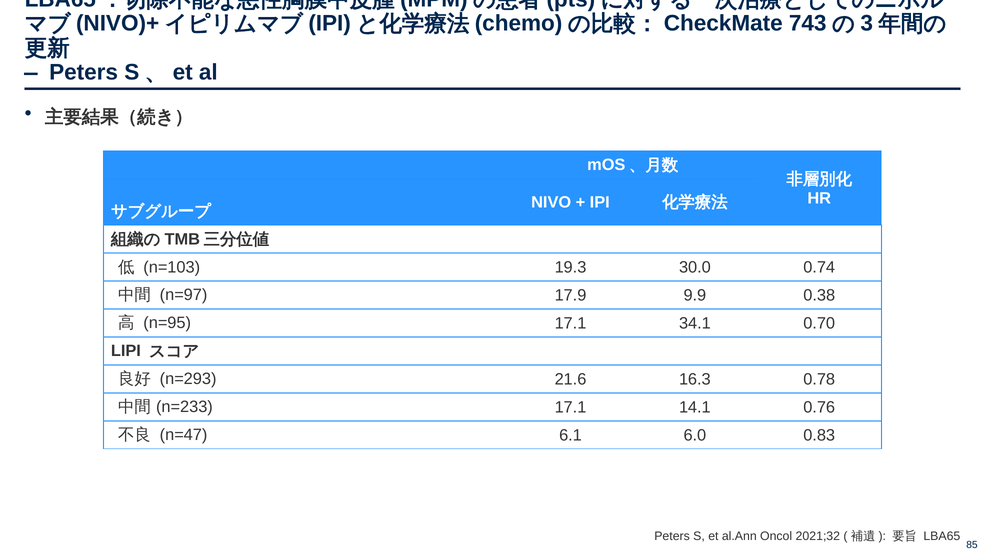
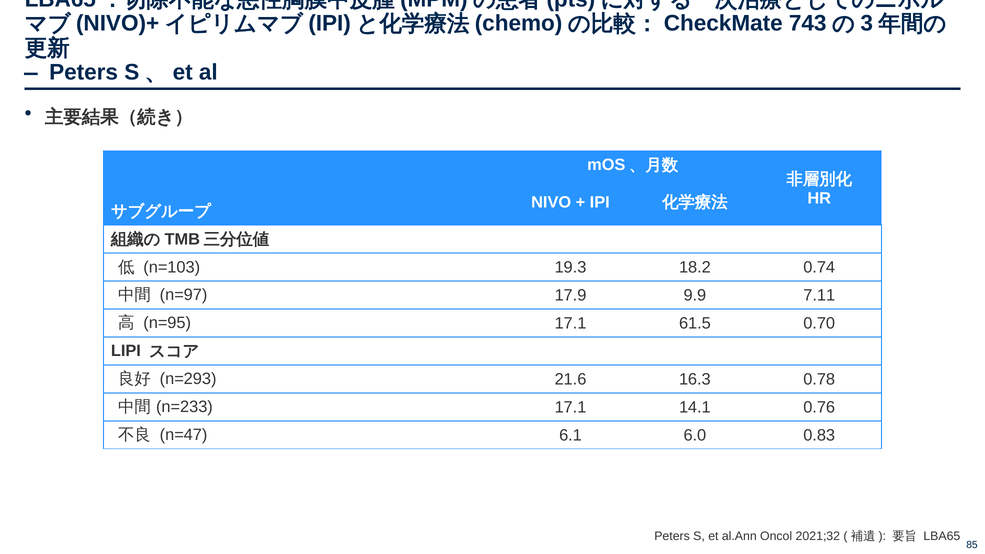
30.0: 30.0 -> 18.2 (695, 267)
0.38: 0.38 -> 7.11 (819, 295)
34.1: 34.1 -> 61.5 (695, 323)
